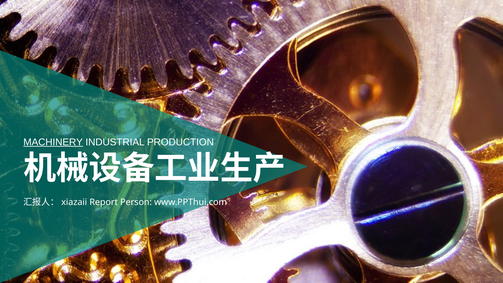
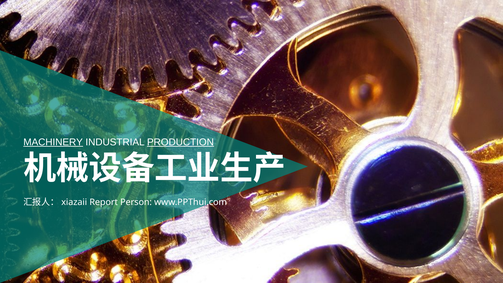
PRODUCTION underline: none -> present (180, 142)
